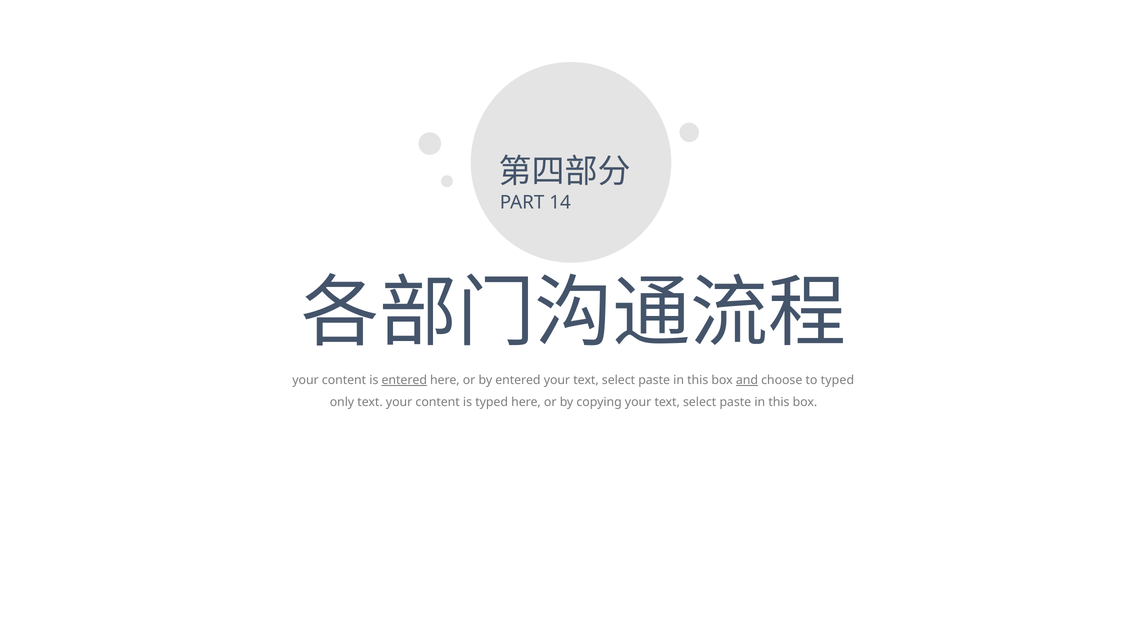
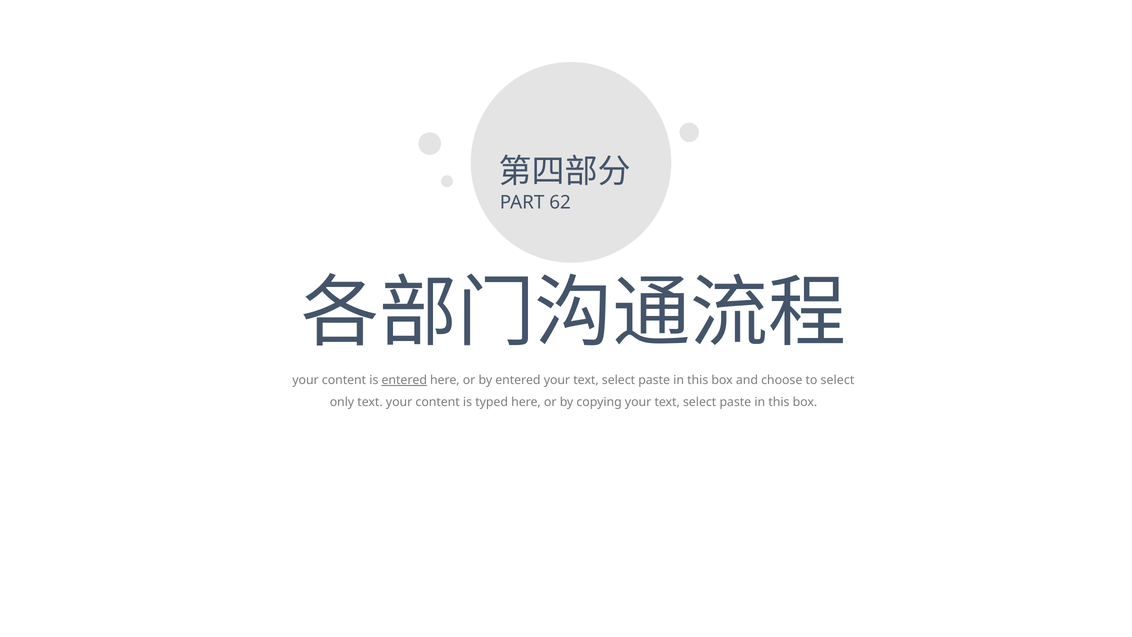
14: 14 -> 62 (560, 202)
and underline: present -> none (747, 380)
to typed: typed -> select (837, 380)
